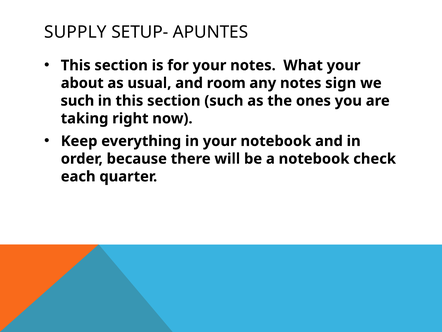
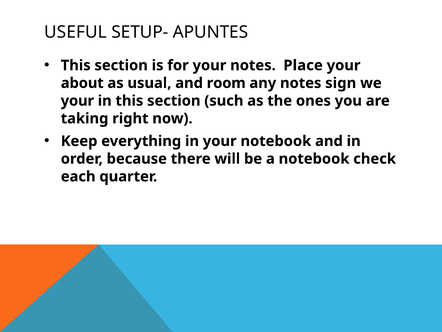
SUPPLY: SUPPLY -> USEFUL (76, 32)
What: What -> Place (303, 65)
such: such -> your (77, 101)
